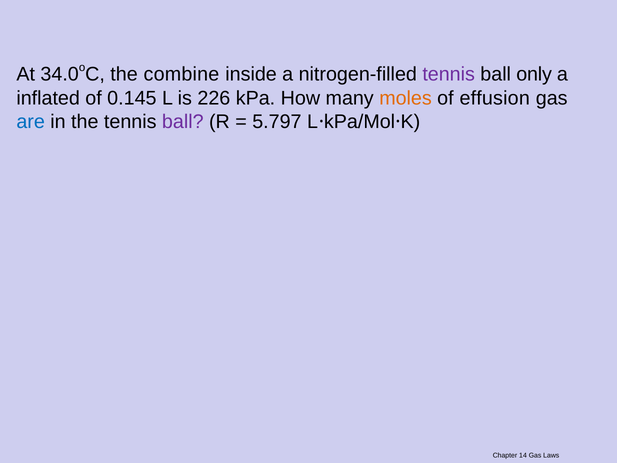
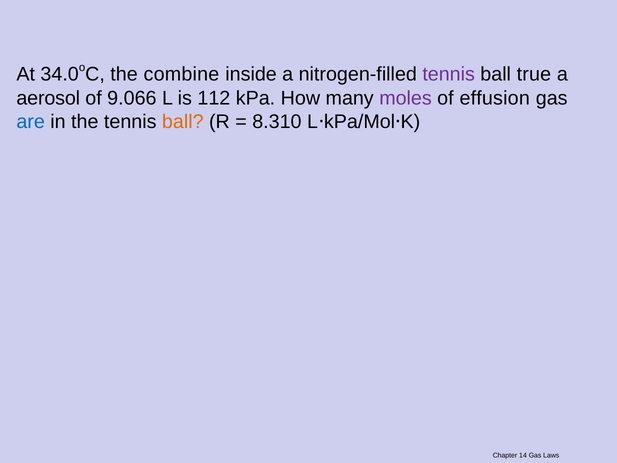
only: only -> true (534, 74)
inflated: inflated -> aerosol (48, 98)
0.145: 0.145 -> 9.066 (132, 98)
226: 226 -> 112 (214, 98)
moles colour: orange -> purple (406, 98)
ball colour: purple -> orange (183, 122)
5.797: 5.797 -> 8.310 (277, 122)
